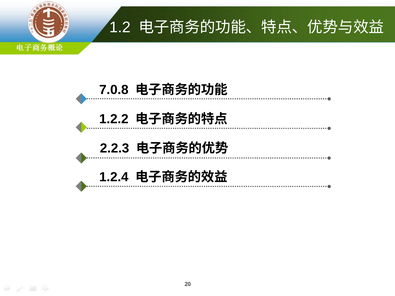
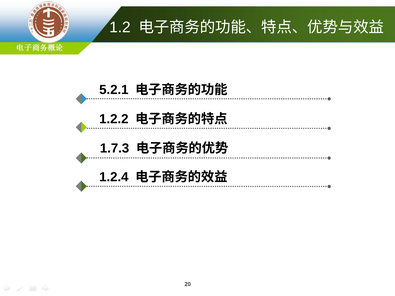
7.0.8: 7.0.8 -> 5.2.1 (114, 90)
2.2.3: 2.2.3 -> 1.7.3 (115, 148)
